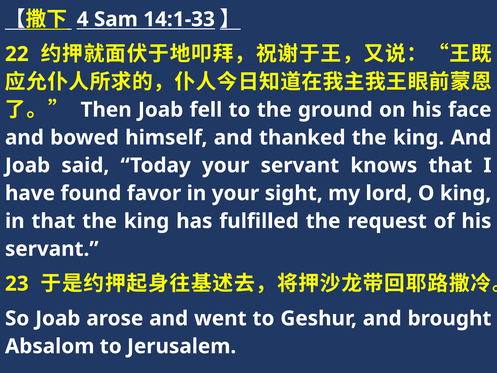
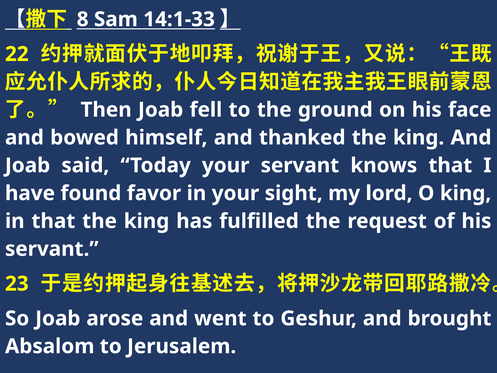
4: 4 -> 8 (83, 19)
